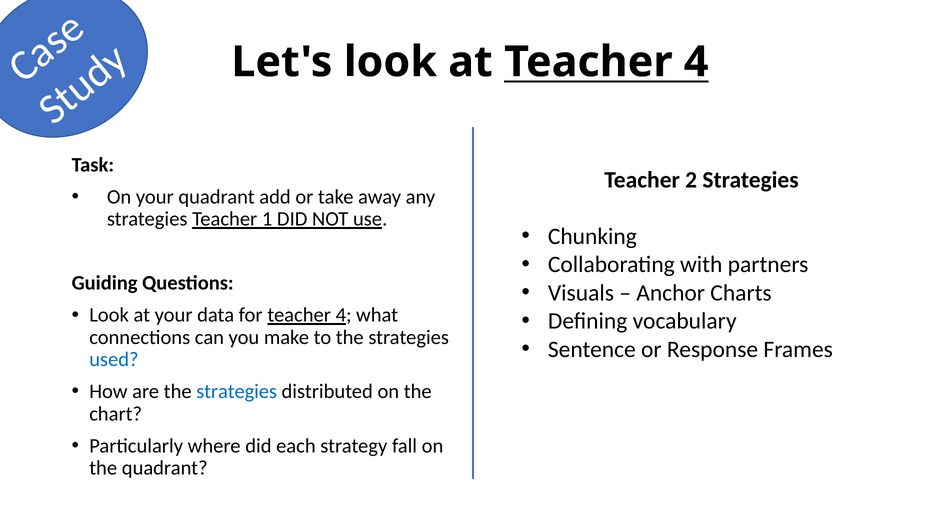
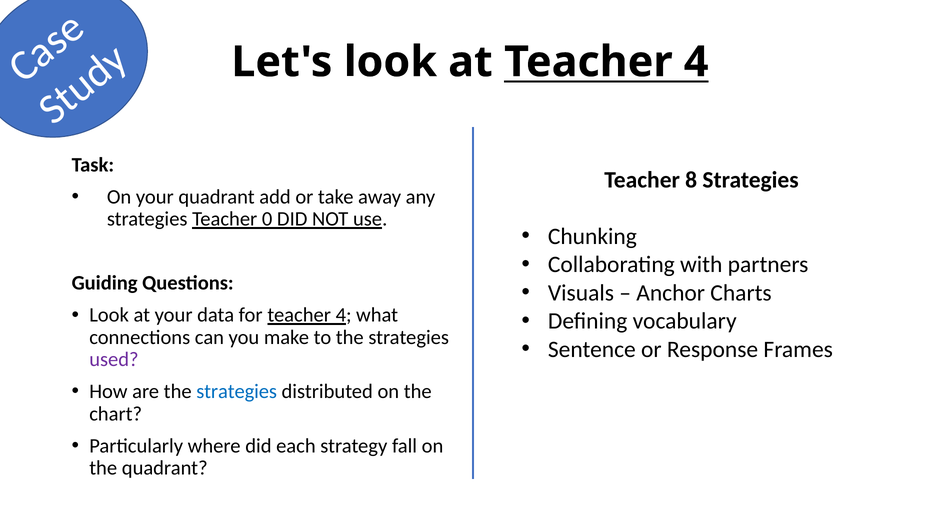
2: 2 -> 8 (691, 180)
1: 1 -> 0 (267, 219)
used colour: blue -> purple (114, 359)
